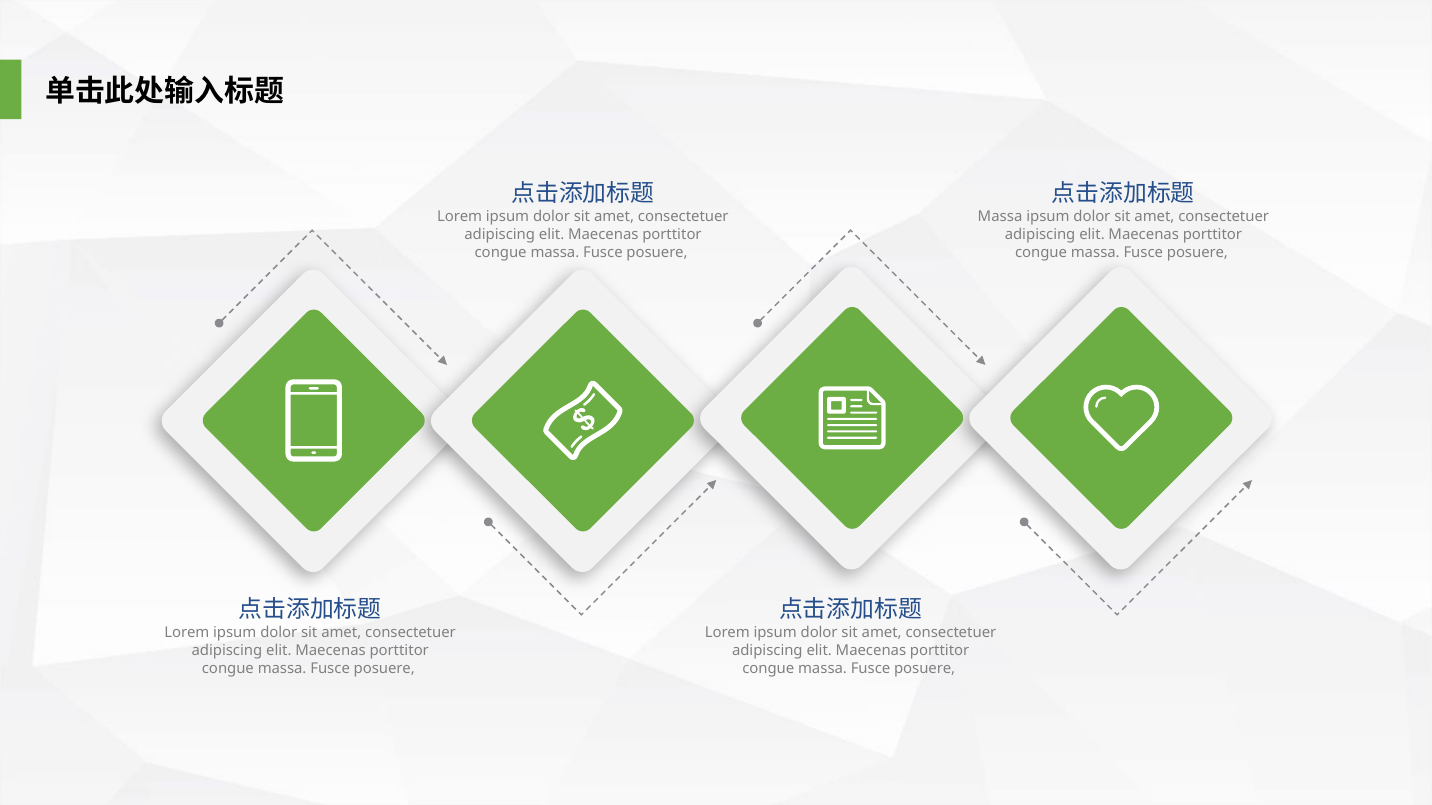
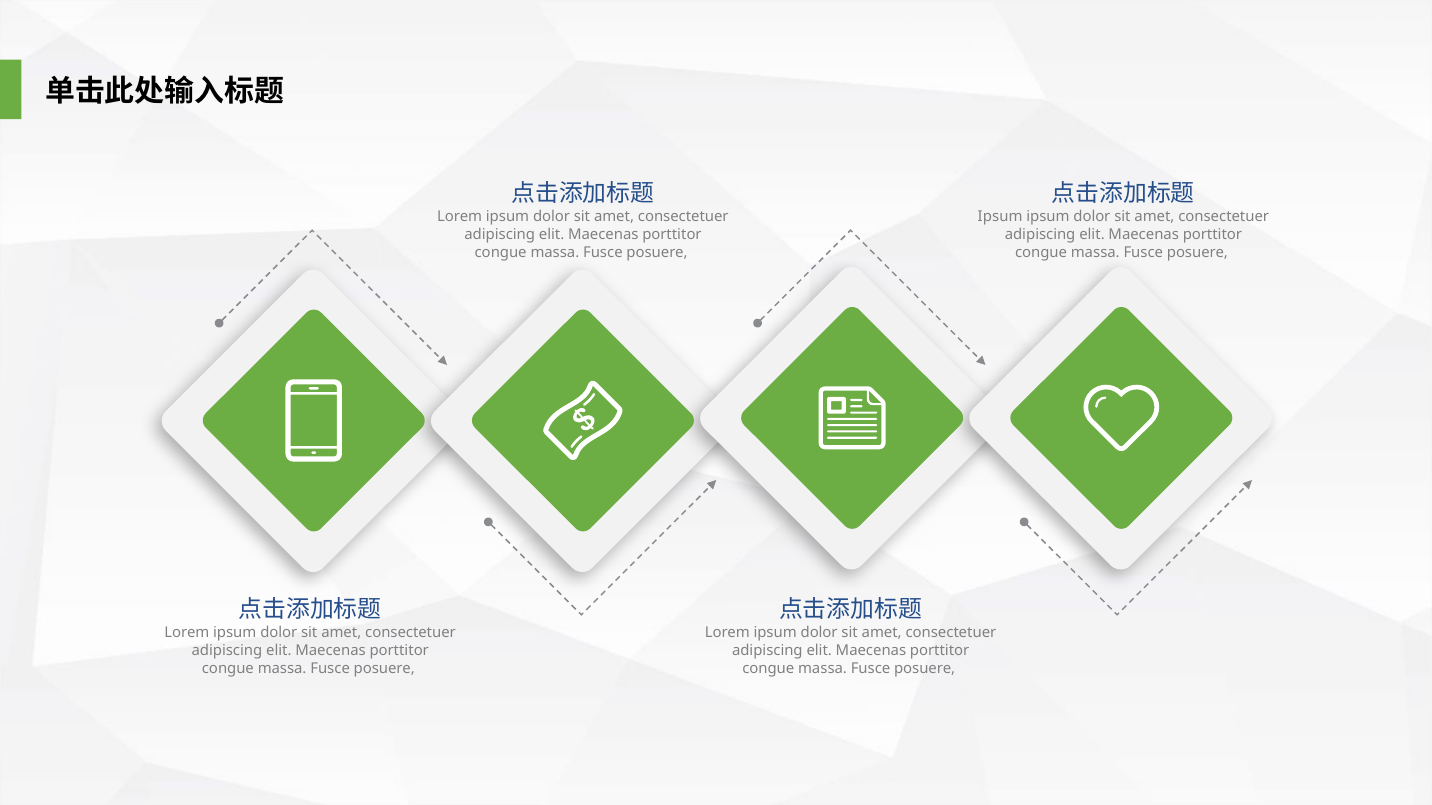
Massa: Massa -> Ipsum (1000, 217)
